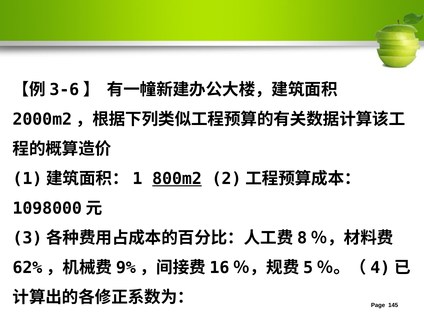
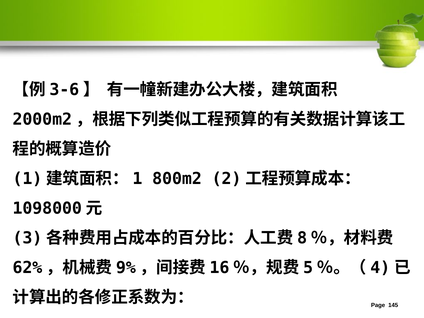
800m2 underline: present -> none (177, 179)
